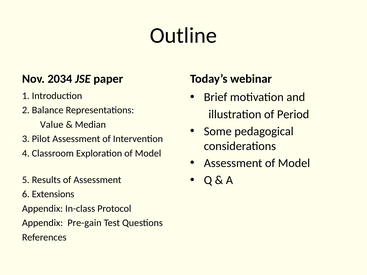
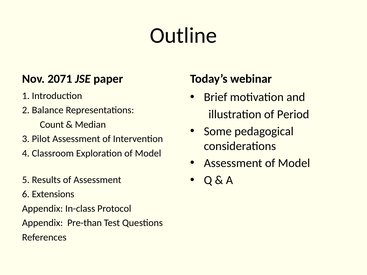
2034: 2034 -> 2071 (60, 79)
Value: Value -> Count (52, 125)
Pre-gain: Pre-gain -> Pre-than (85, 223)
